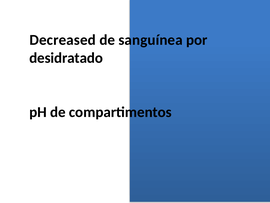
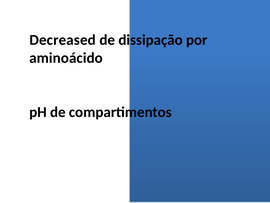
sanguínea: sanguínea -> dissipação (151, 40)
desidratado: desidratado -> aminoácido (66, 58)
